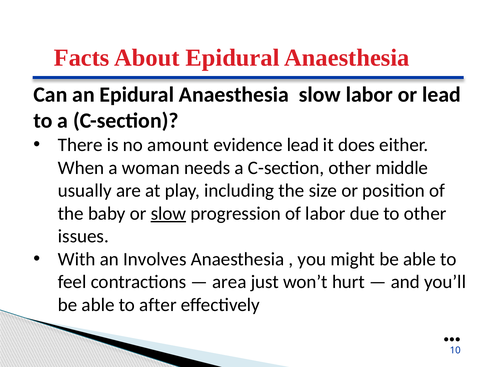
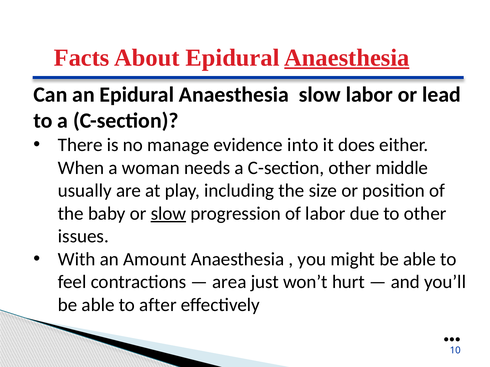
Anaesthesia underline: none -> present (347, 58)
amount: amount -> manage (178, 145)
evidence lead: lead -> into (303, 145)
Involves: Involves -> Amount (155, 259)
